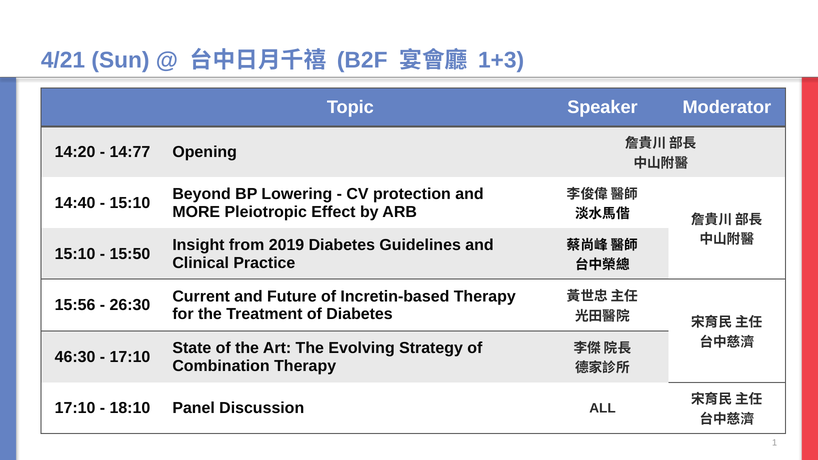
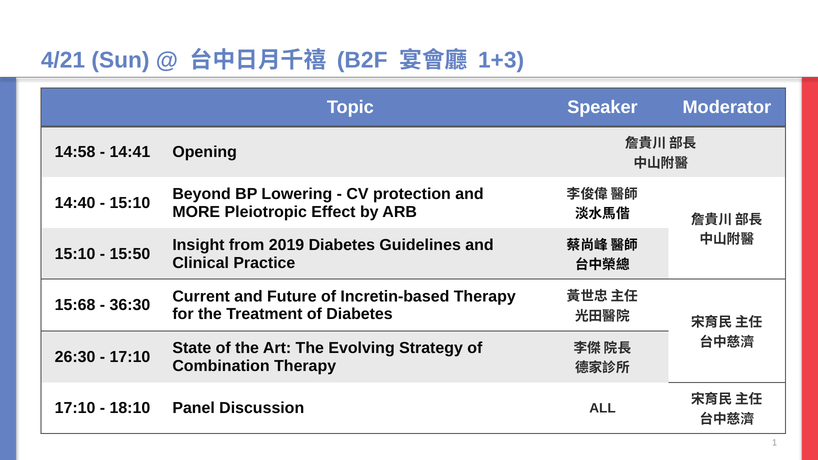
14:20: 14:20 -> 14:58 (75, 152)
14:77: 14:77 -> 14:41 (130, 152)
15:56: 15:56 -> 15:68 (75, 305)
26:30: 26:30 -> 36:30 (130, 305)
46:30: 46:30 -> 26:30 (75, 357)
